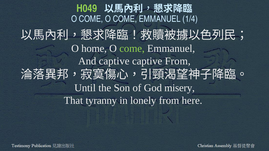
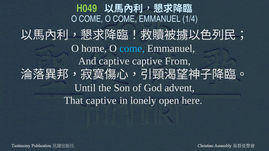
come colour: light green -> light blue (132, 49)
misery: misery -> advent (180, 88)
That tyranny: tyranny -> captive (101, 101)
lonely from: from -> open (169, 101)
